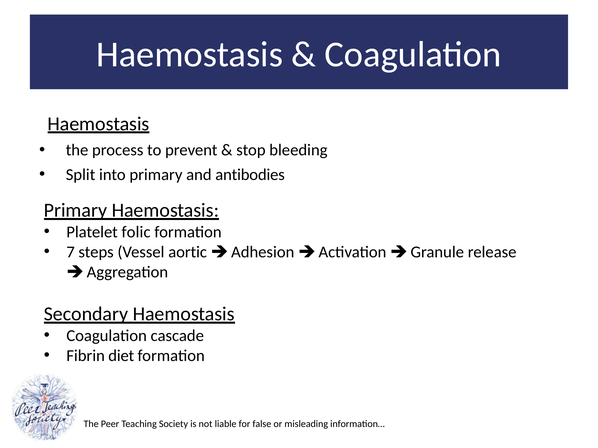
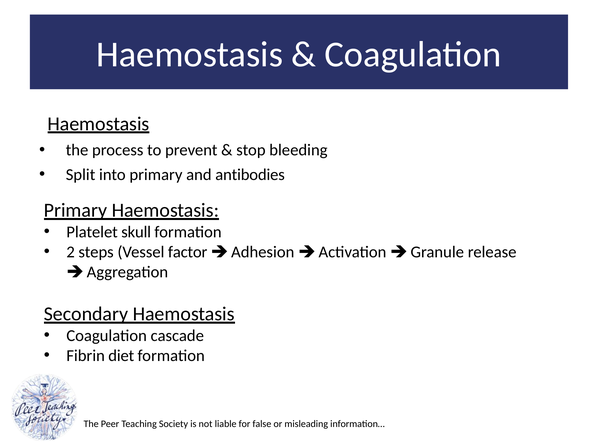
folic: folic -> skull (136, 232)
7: 7 -> 2 (71, 252)
aortic: aortic -> factor (188, 252)
